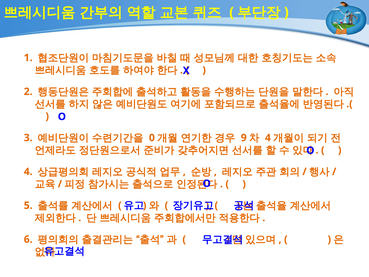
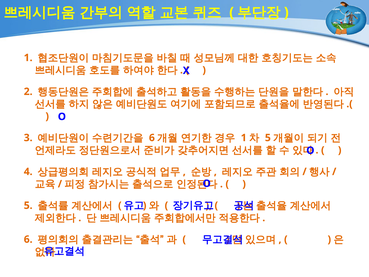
0: 0 -> 6 (152, 138)
9: 9 -> 1 (244, 138)
4: 4 -> 5 (268, 138)
